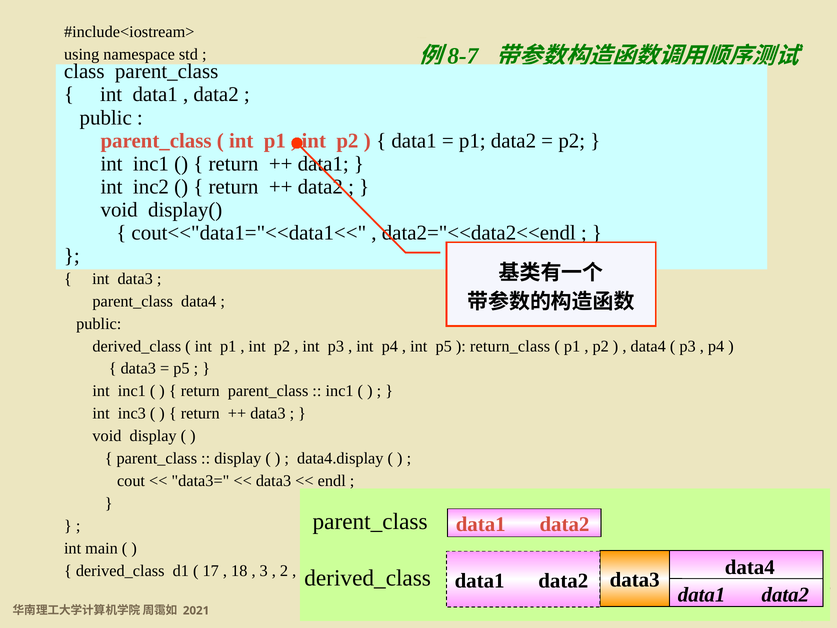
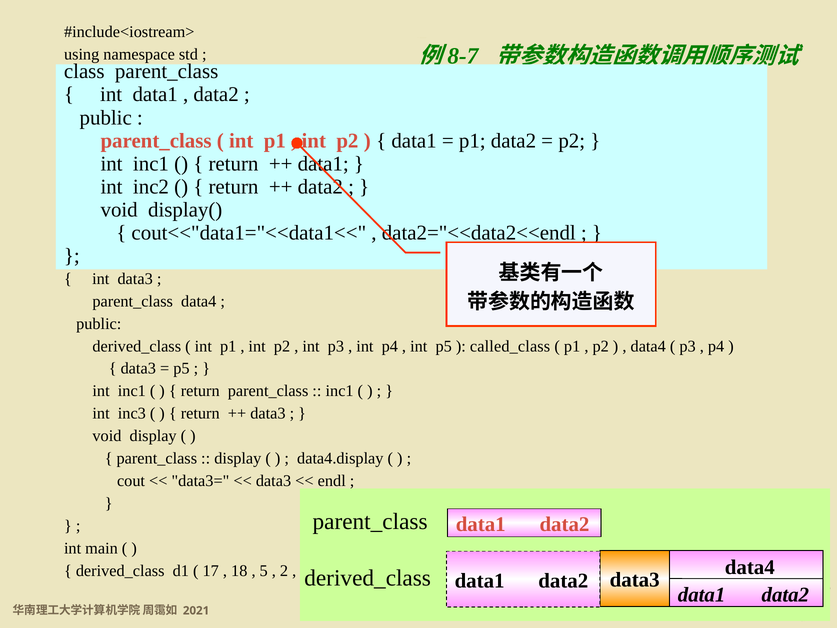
return_class: return_class -> called_class (510, 346)
3: 3 -> 5 (264, 570)
